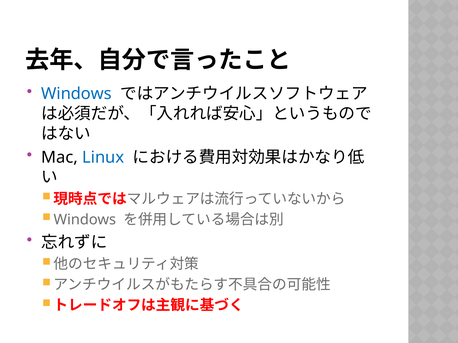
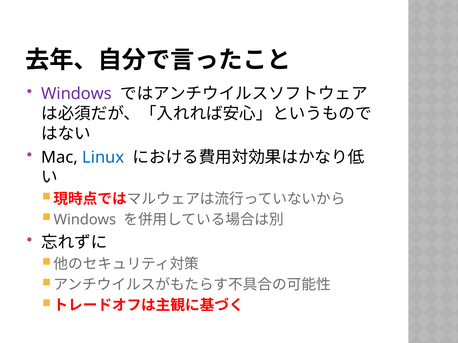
Windows colour: blue -> purple (76, 94)
